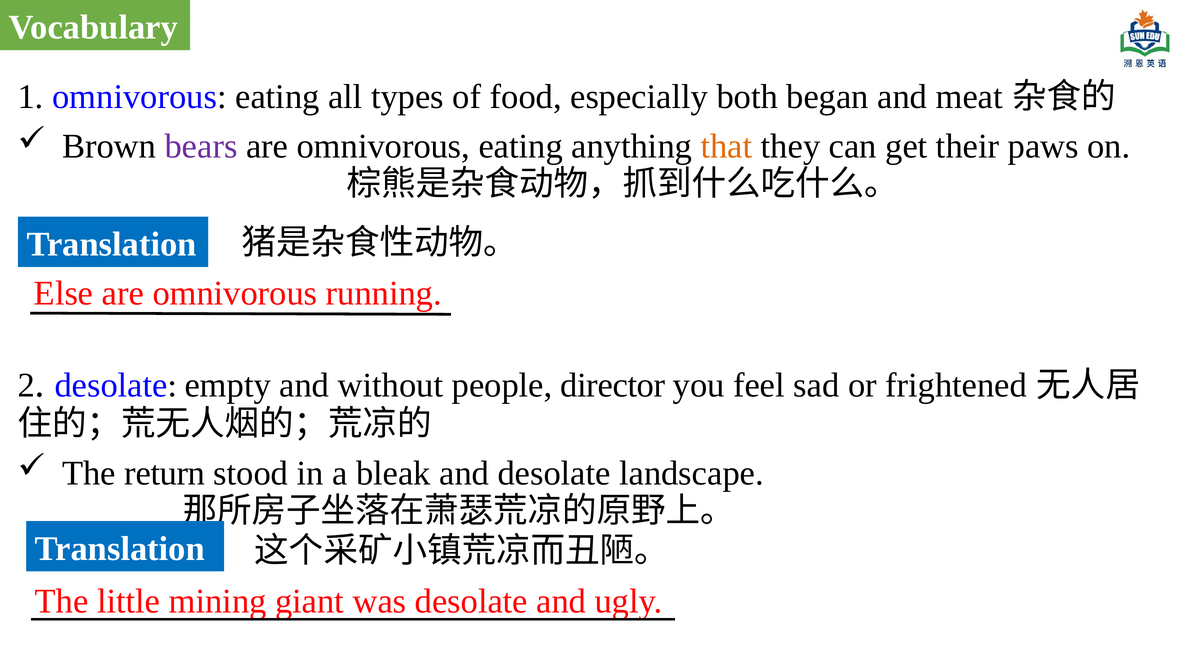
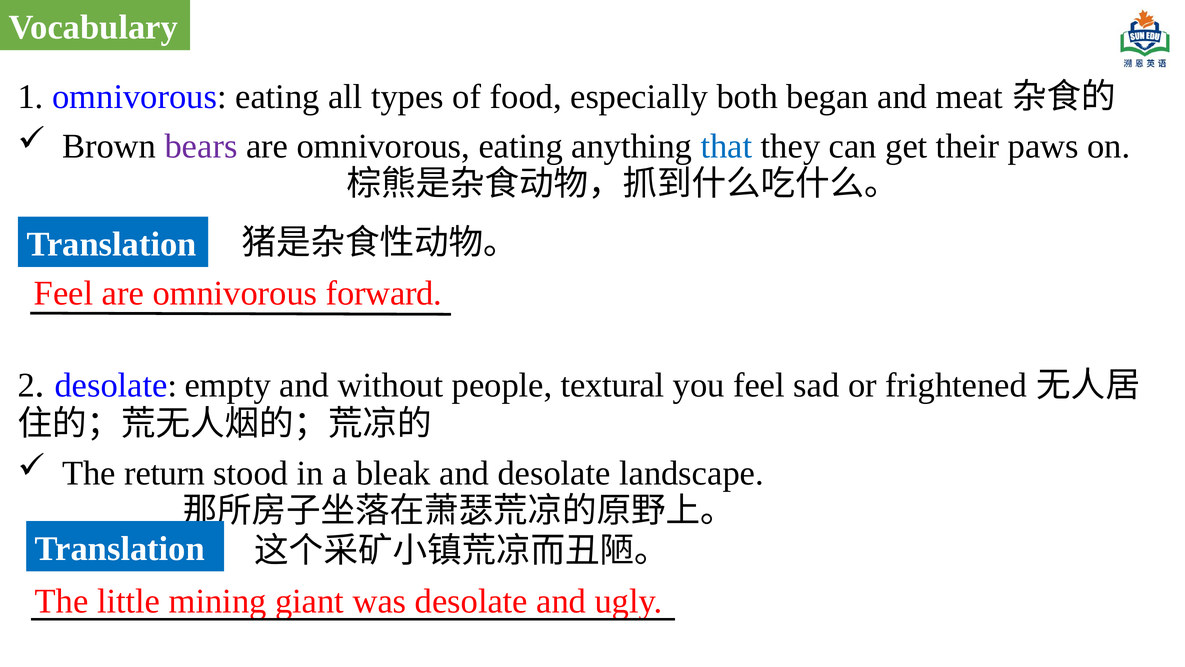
that colour: orange -> blue (726, 146)
Else: Else -> Feel (64, 293)
running: running -> forward (384, 293)
director: director -> textural (613, 385)
